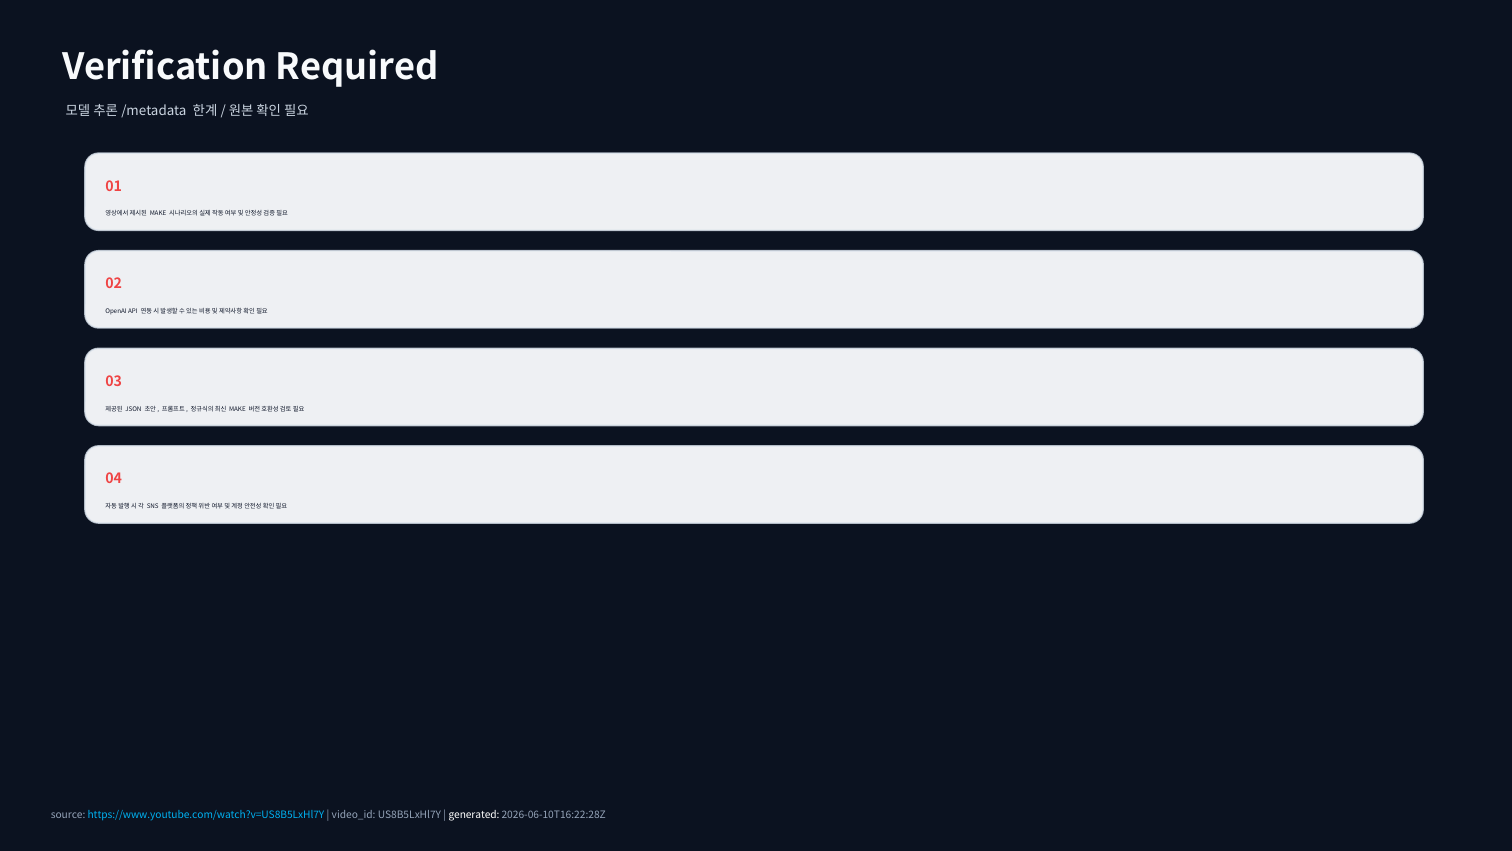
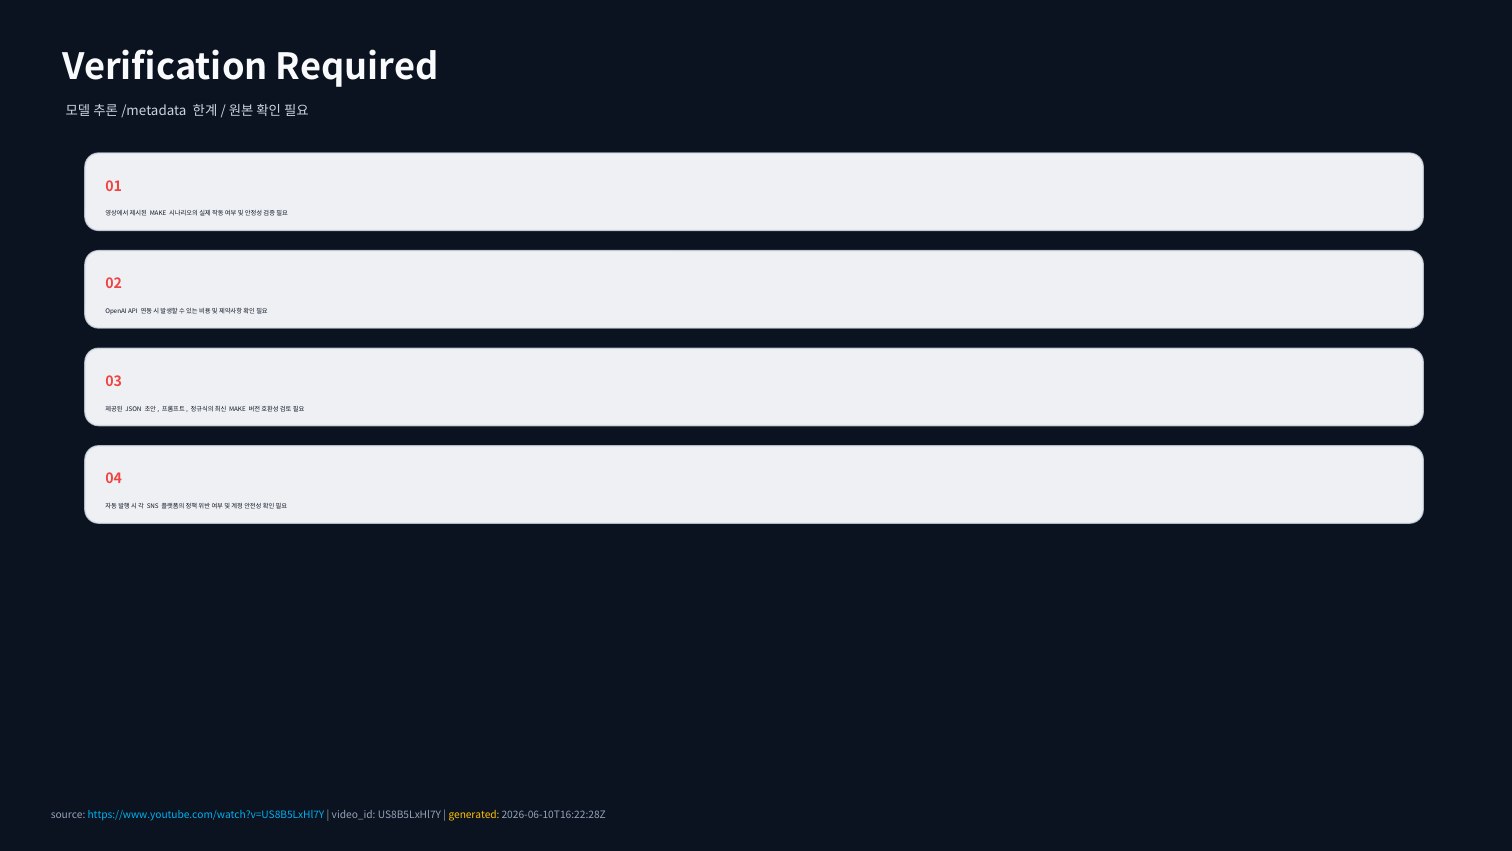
generated colour: white -> yellow (474, 814)
